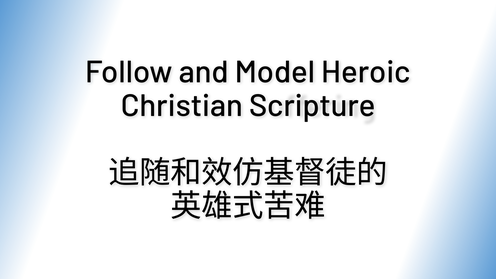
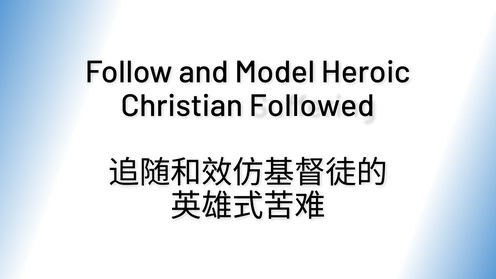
Scripture: Scripture -> Followed (312, 106)
